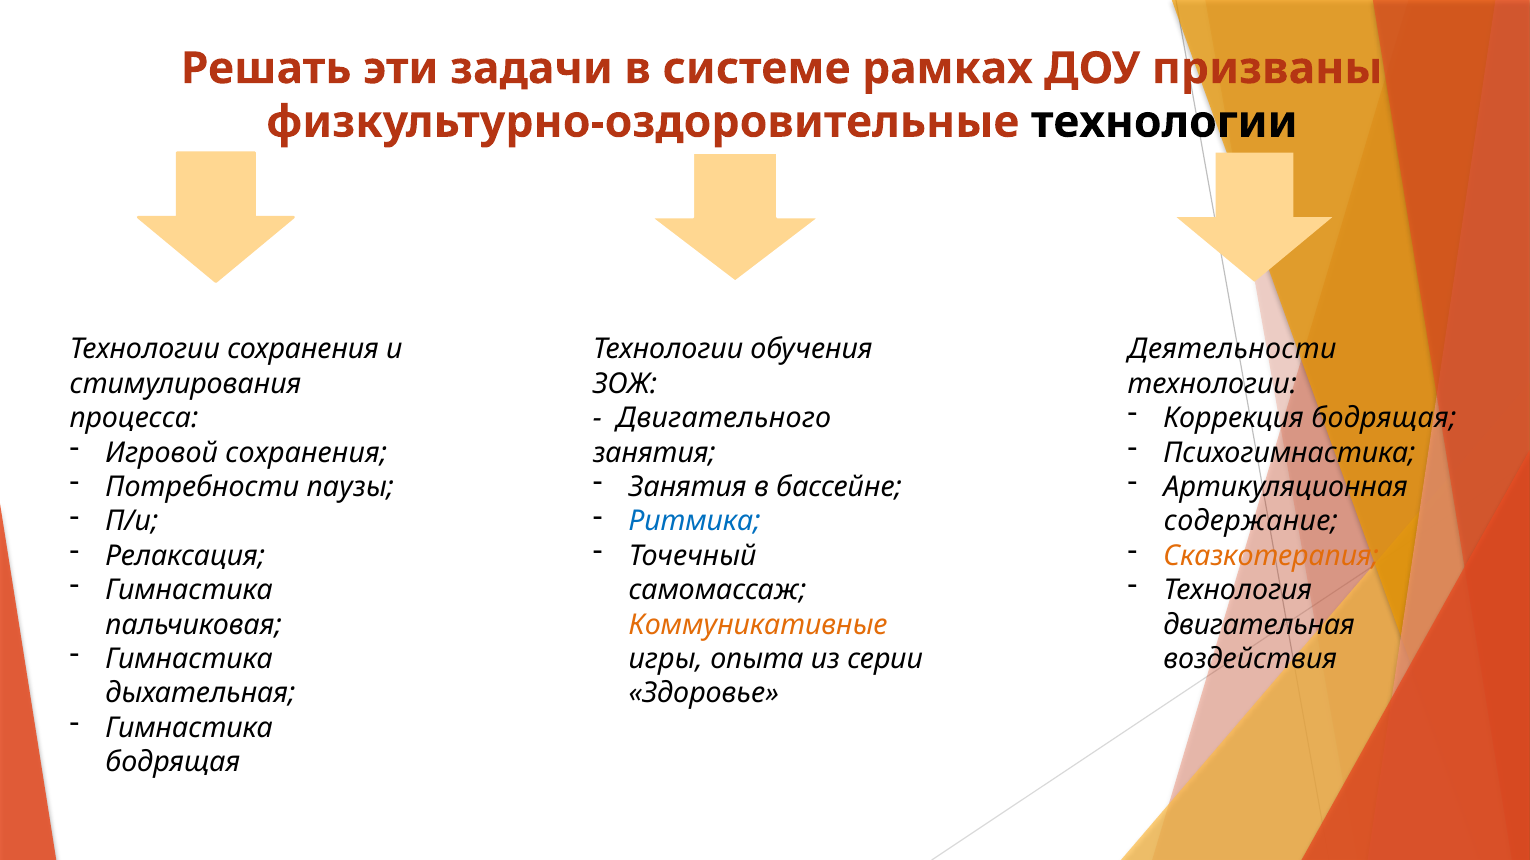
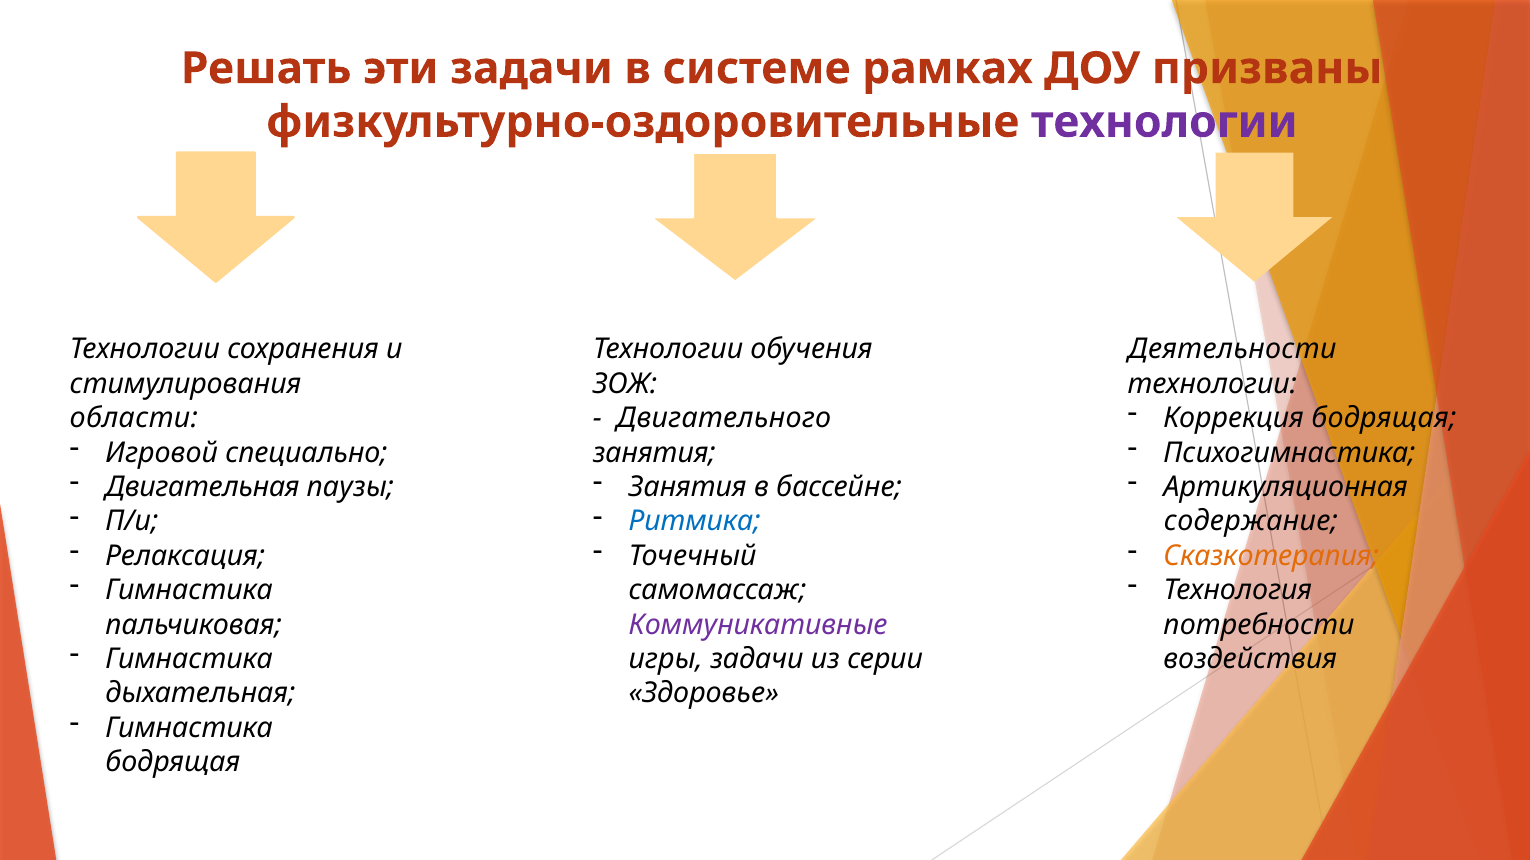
технологии colour: black -> purple (1164, 122)
процесса: процесса -> области (134, 418)
Игровой сохранения: сохранения -> специально (306, 453)
Потребности: Потребности -> Двигательная (202, 487)
Коммуникативные colour: orange -> purple (758, 625)
двигательная: двигательная -> потребности (1259, 625)
игры опыта: опыта -> задачи (757, 659)
